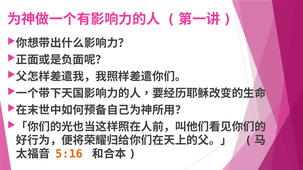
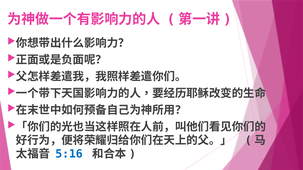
5:16 colour: orange -> blue (69, 154)
